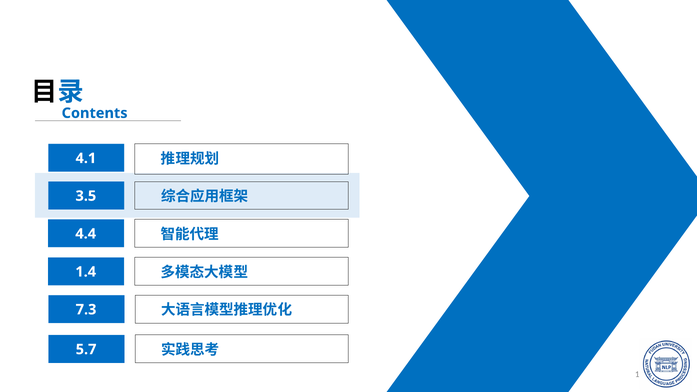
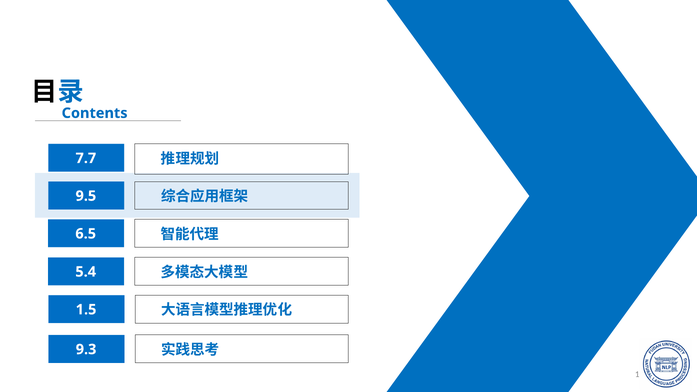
4.1: 4.1 -> 7.7 (86, 158)
3.5: 3.5 -> 9.5 (86, 196)
4.4: 4.4 -> 6.5 (86, 234)
1.4: 1.4 -> 5.4 (86, 272)
7.3: 7.3 -> 1.5 (86, 310)
5.7: 5.7 -> 9.3 (86, 349)
